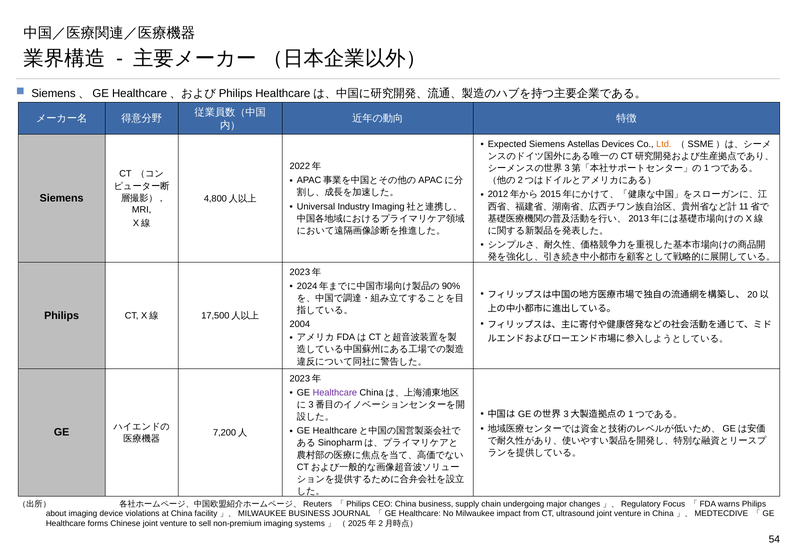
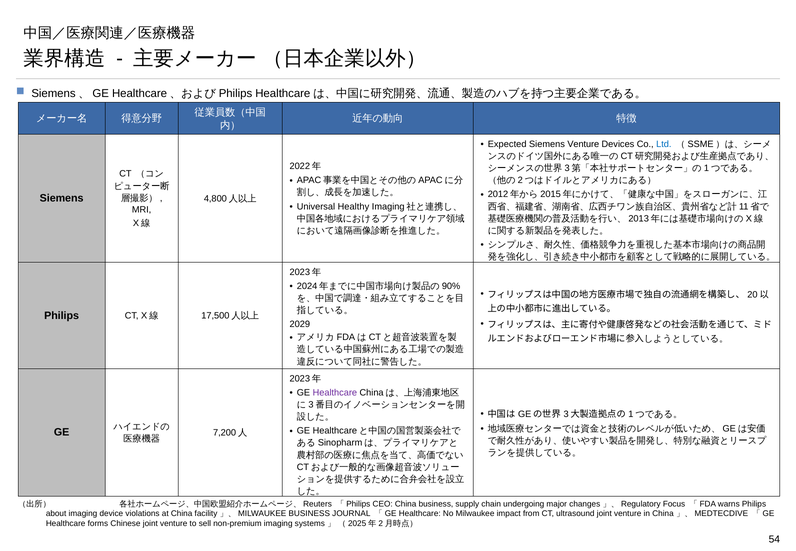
Siemens Astellas: Astellas -> Venture (583, 144)
Ltd colour: orange -> blue (664, 144)
Industry: Industry -> Healthy (353, 207)
2004: 2004 -> 2029 (300, 324)
